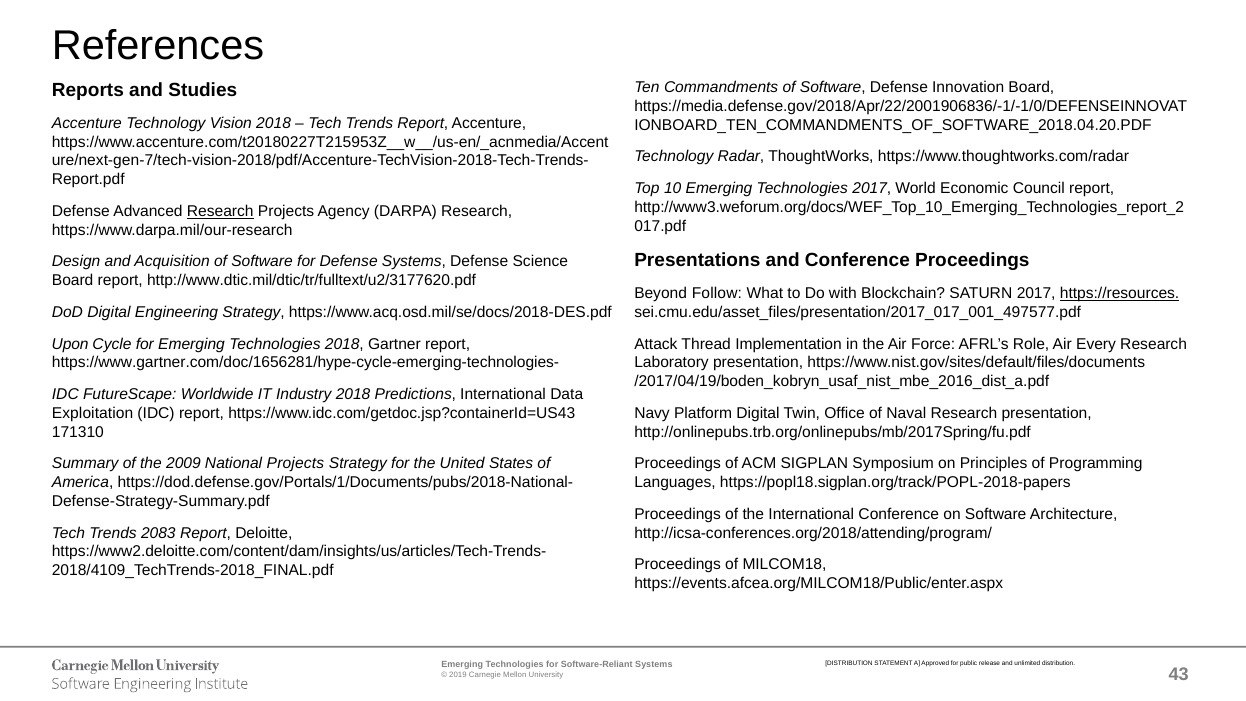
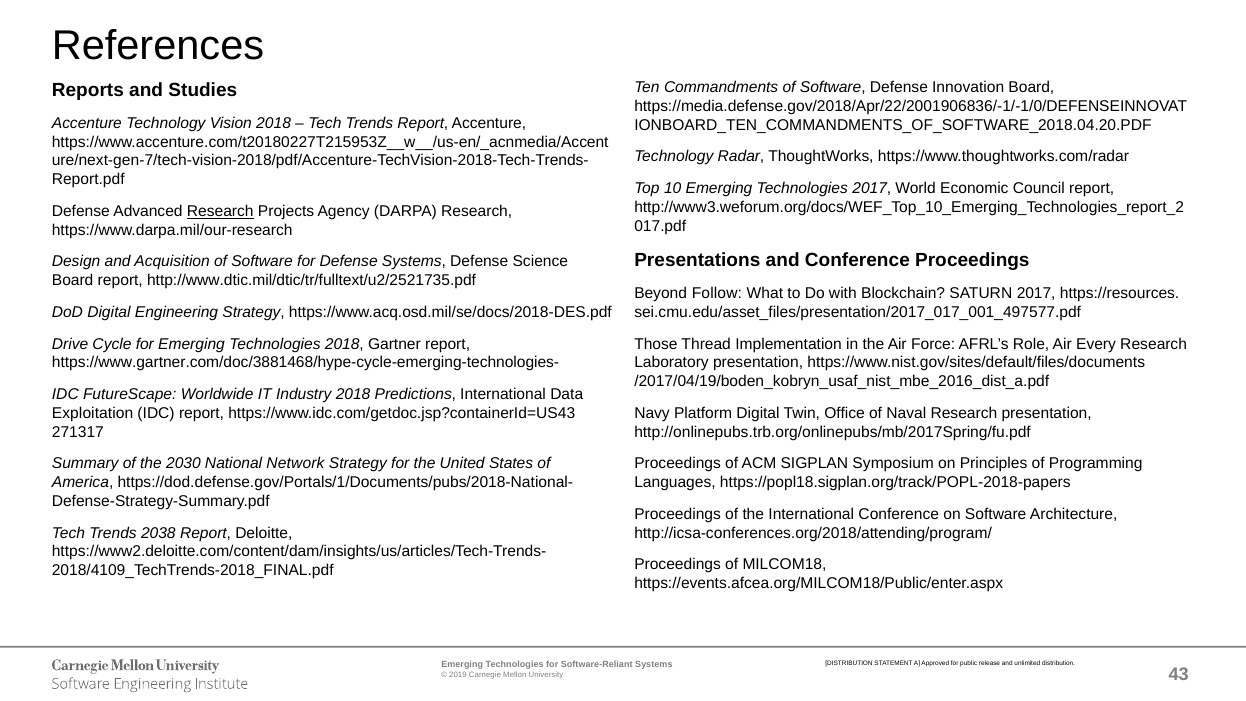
http://www.dtic.mil/dtic/tr/fulltext/u2/3177620.pdf: http://www.dtic.mil/dtic/tr/fulltext/u2/3177620.pdf -> http://www.dtic.mil/dtic/tr/fulltext/u2/2521735.pdf (312, 280)
https://resources underline: present -> none (1120, 293)
Upon: Upon -> Drive (70, 344)
Attack: Attack -> Those (656, 344)
https://www.gartner.com/doc/1656281/hype-cycle-emerging-technologies-: https://www.gartner.com/doc/1656281/hype-cycle-emerging-technologies- -> https://www.gartner.com/doc/3881468/hype-cycle-emerging-technologies- (306, 363)
171310: 171310 -> 271317 (78, 432)
2009: 2009 -> 2030 (183, 464)
National Projects: Projects -> Network (295, 464)
2083: 2083 -> 2038 (158, 533)
